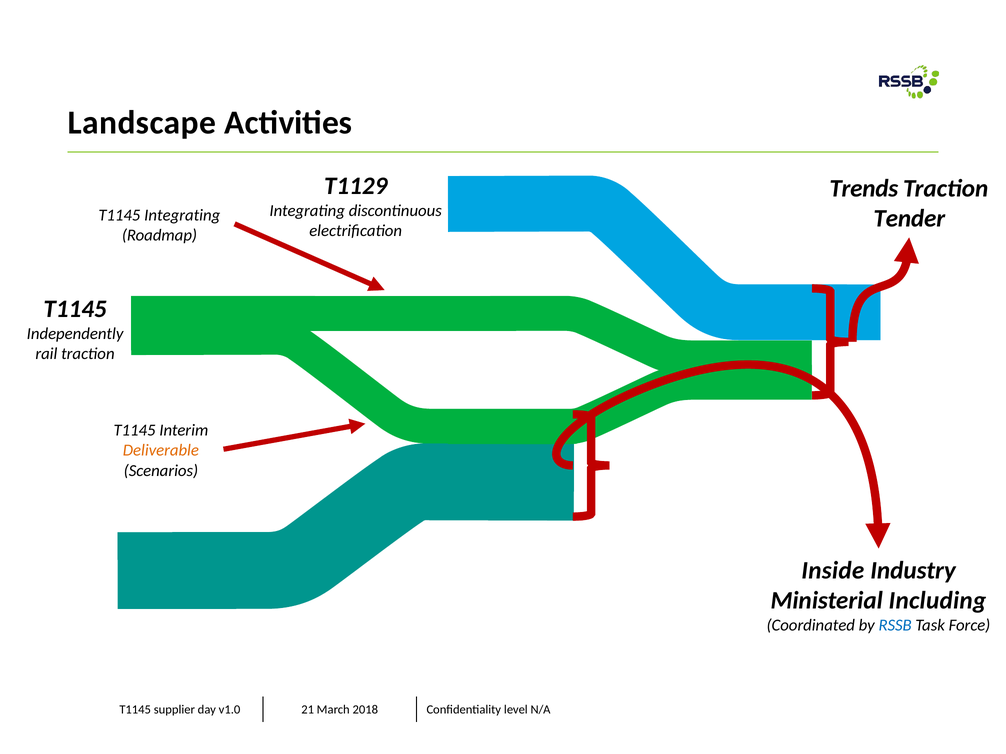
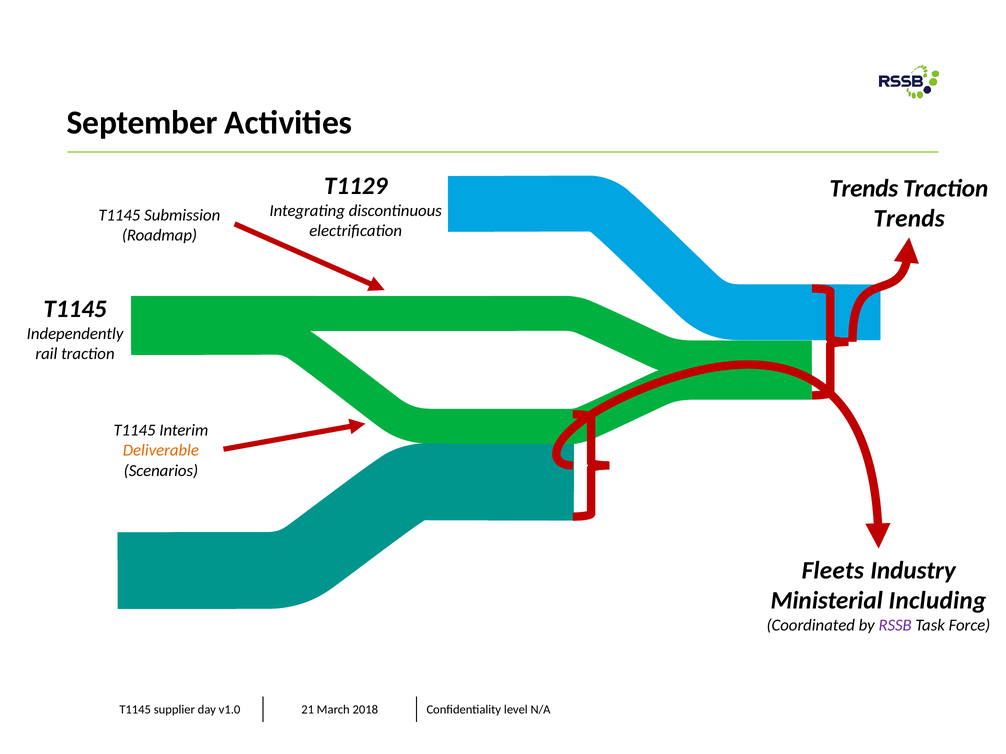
Landscape: Landscape -> September (142, 123)
T1145 Integrating: Integrating -> Submission (182, 215)
Tender: Tender -> Trends (909, 219)
Inside: Inside -> Fleets (833, 571)
RSSB colour: blue -> purple (895, 625)
